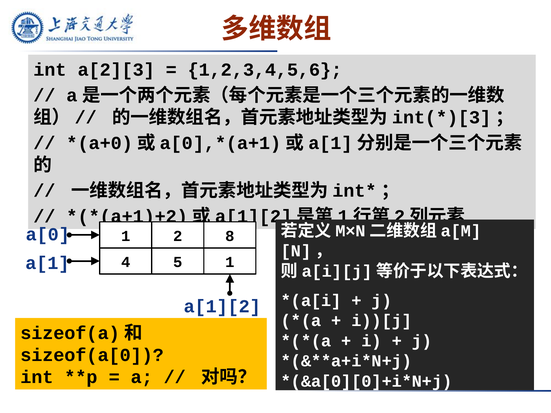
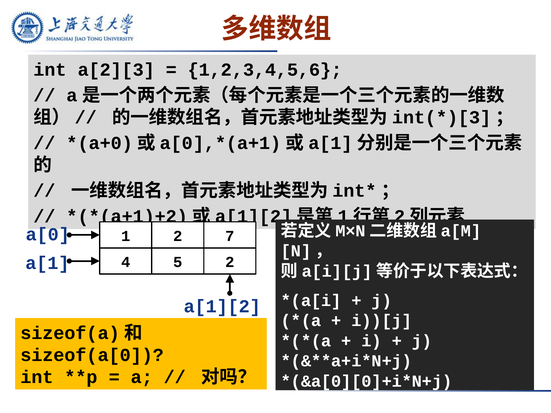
8: 8 -> 7 (230, 236)
5 1: 1 -> 2 (230, 262)
